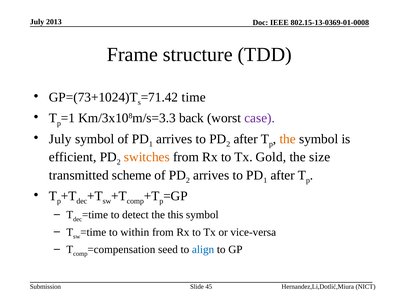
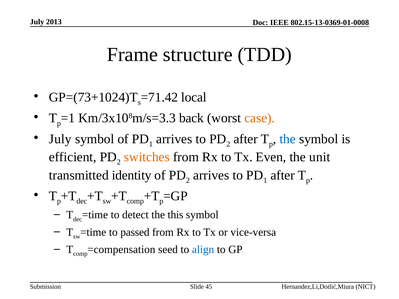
time: time -> local (194, 97)
case colour: purple -> orange (260, 118)
the colour: orange -> blue (288, 139)
Gold: Gold -> Even (271, 157)
size: size -> unit (320, 157)
scheme: scheme -> identity (132, 175)
within: within -> passed (135, 232)
